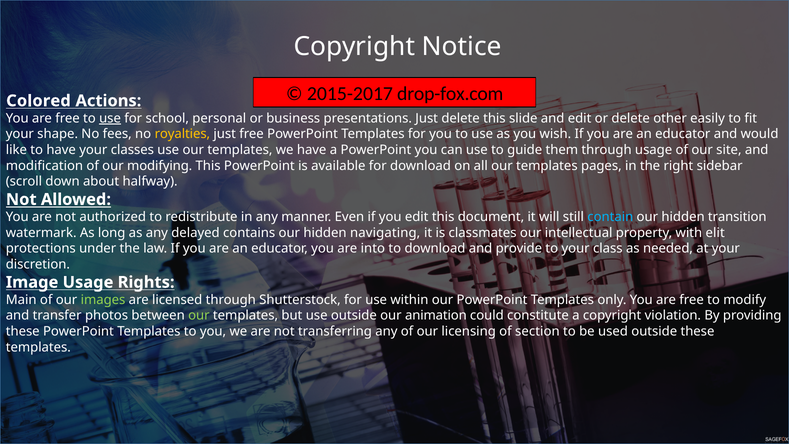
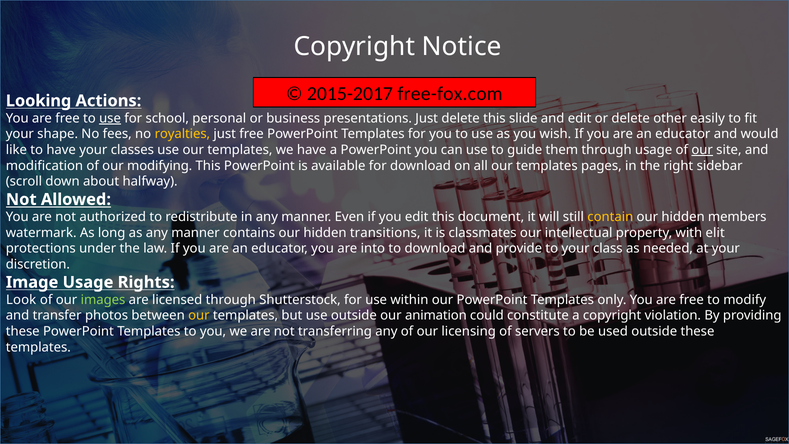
drop-fox.com: drop-fox.com -> free-fox.com (450, 94)
Colored: Colored -> Looking (39, 101)
our underline: none -> present (702, 150)
contain colour: light blue -> yellow (610, 217)
transition: transition -> members (737, 217)
as any delayed: delayed -> manner (196, 233)
navigating: navigating -> transitions (385, 233)
Main: Main -> Look (21, 300)
our colour: light green -> yellow (199, 315)
section: section -> servers (537, 331)
